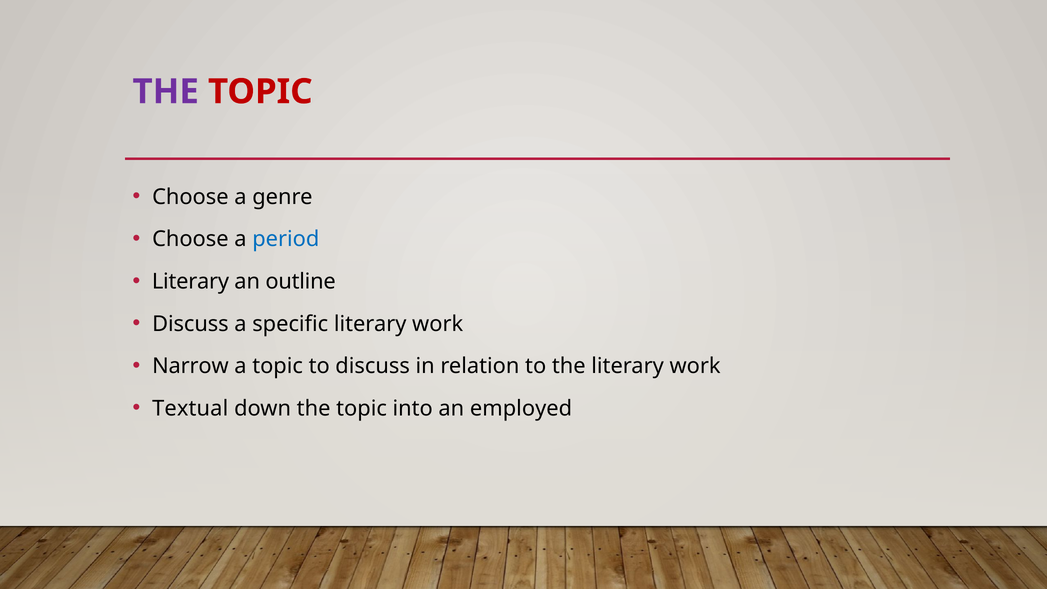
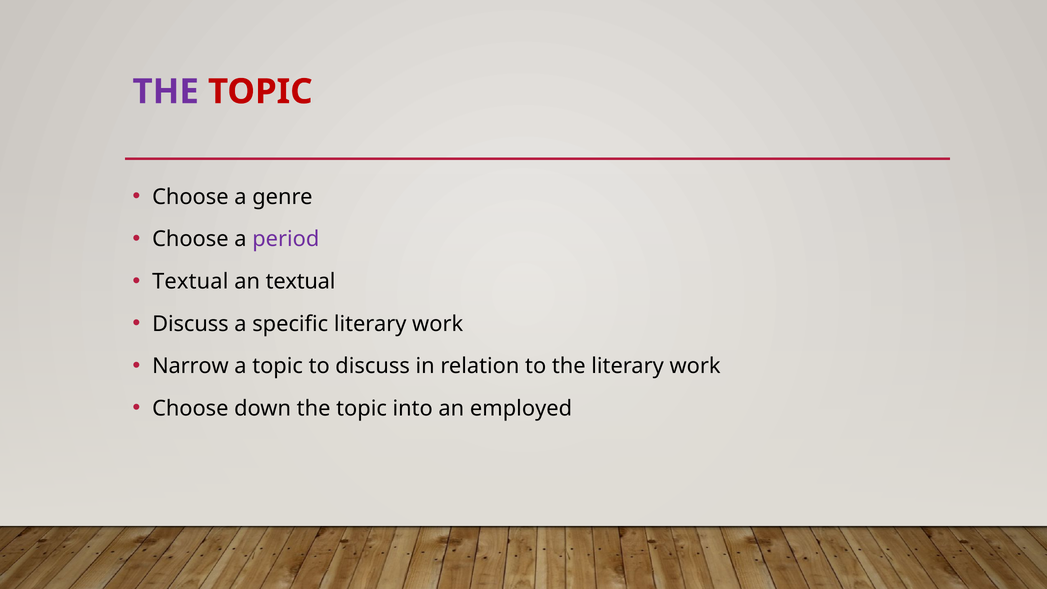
period colour: blue -> purple (286, 239)
Literary: Literary -> Textual (190, 282)
an outline: outline -> textual (301, 282)
Textual: Textual -> Choose (190, 408)
